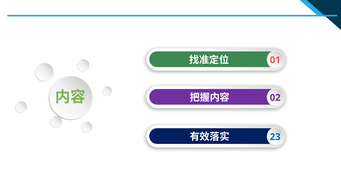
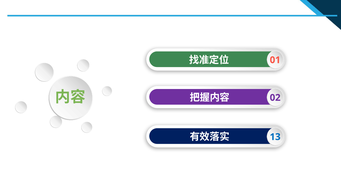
23: 23 -> 13 (275, 137)
